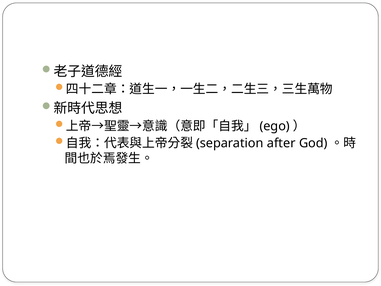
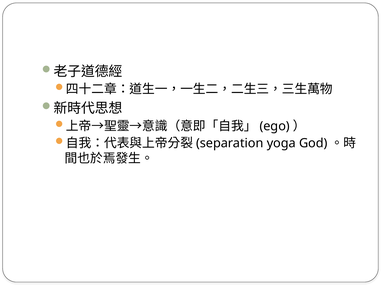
after: after -> yoga (281, 143)
